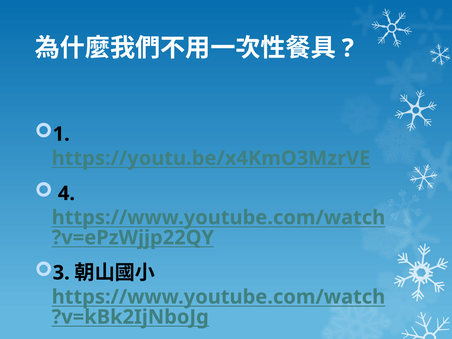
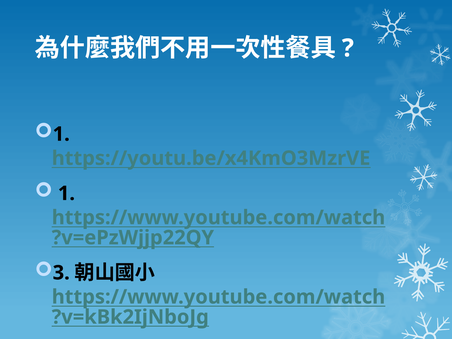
4: 4 -> 1 (66, 193)
